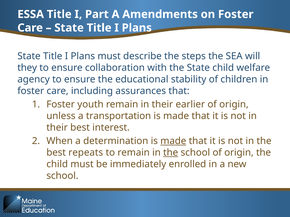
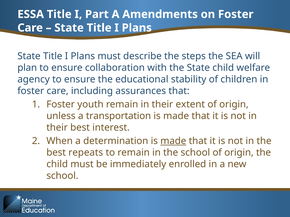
they: they -> plan (27, 68)
earlier: earlier -> extent (190, 105)
the underline: present -> none (171, 153)
